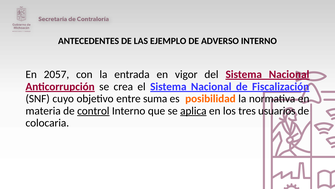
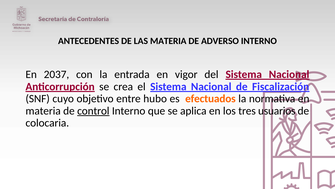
LAS EJEMPLO: EJEMPLO -> MATERIA (168, 41)
2057: 2057 -> 2037 (57, 74)
suma: suma -> hubo (155, 98)
posibilidad: posibilidad -> efectuados (210, 98)
aplica underline: present -> none (193, 110)
